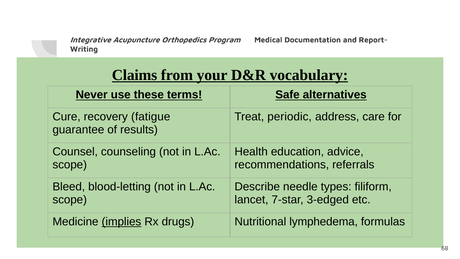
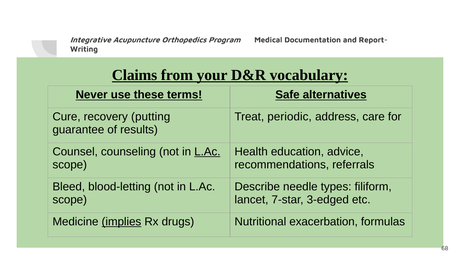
fatigue: fatigue -> putting (151, 117)
L.Ac underline: none -> present (207, 152)
lymphedema: lymphedema -> exacerbation (324, 222)
